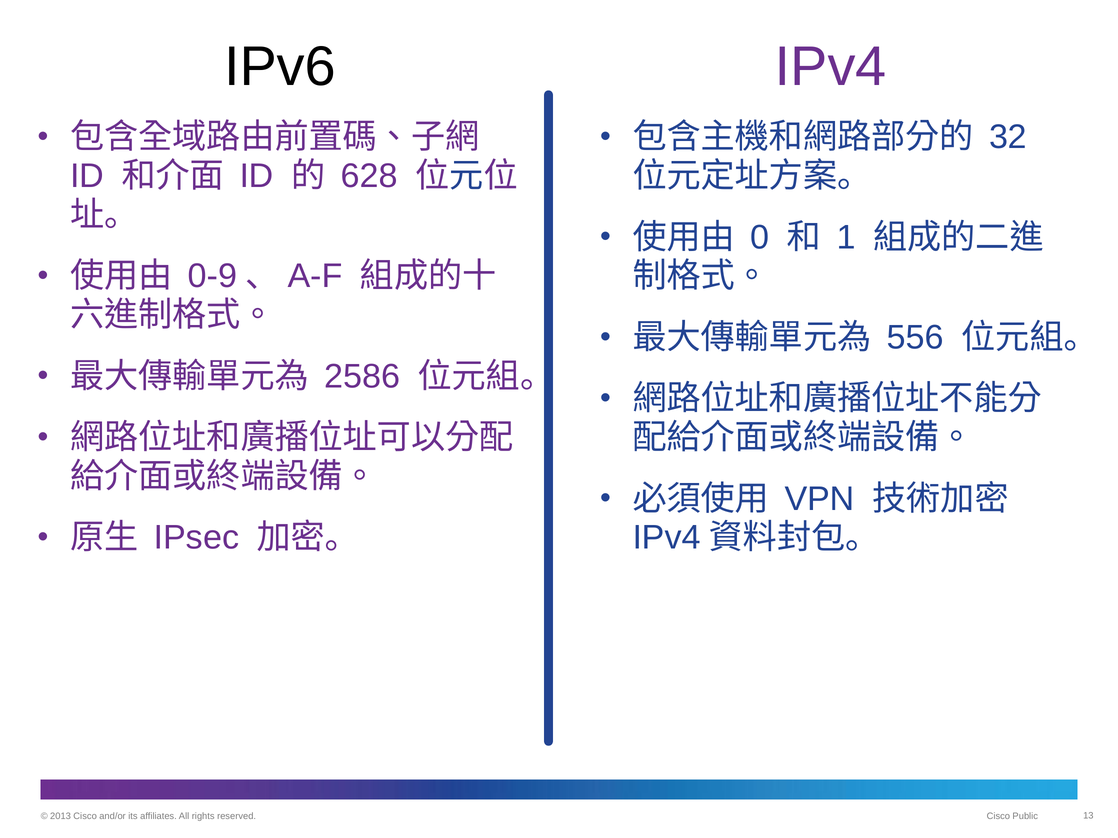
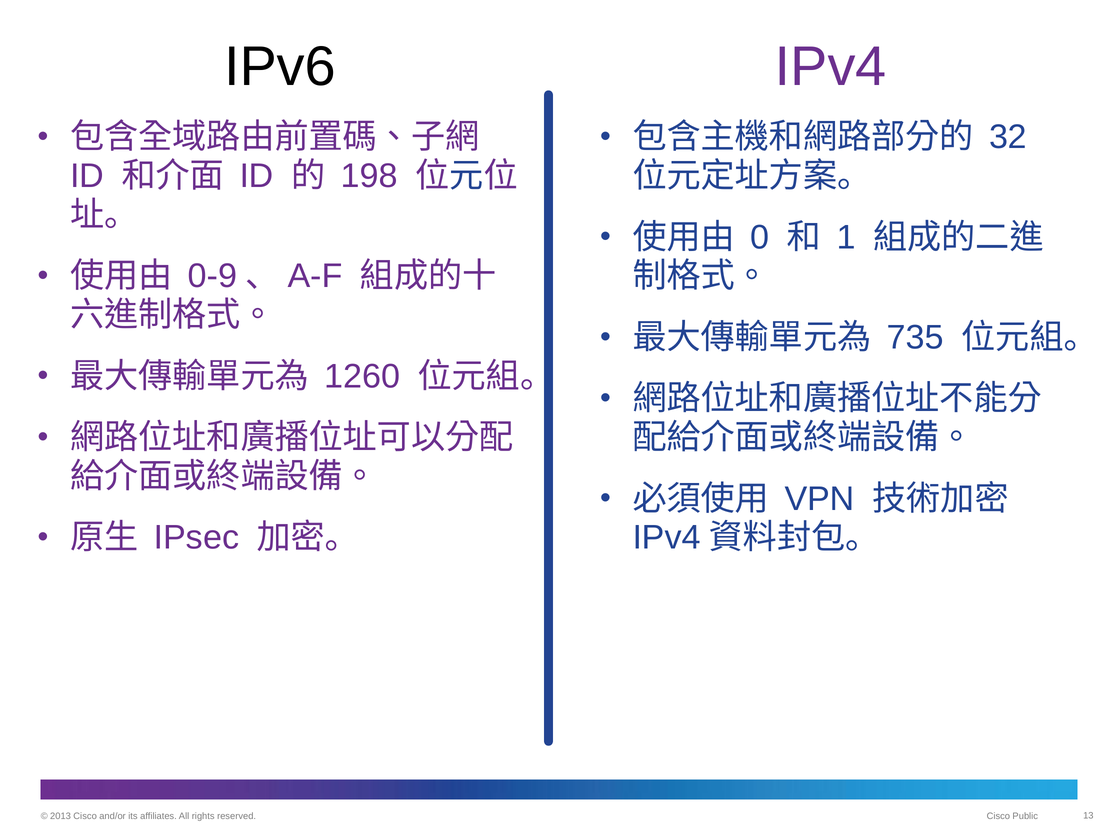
628: 628 -> 198 (369, 176)
556: 556 -> 735 (915, 338)
2586: 2586 -> 1260 (362, 377)
